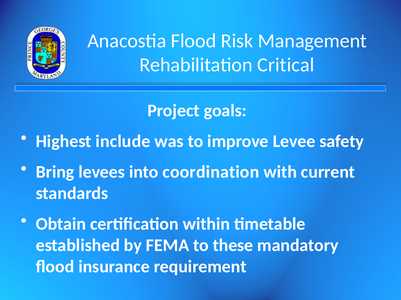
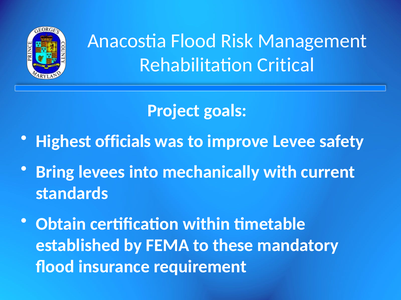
include: include -> officials (123, 142)
coordination: coordination -> mechanically (211, 172)
